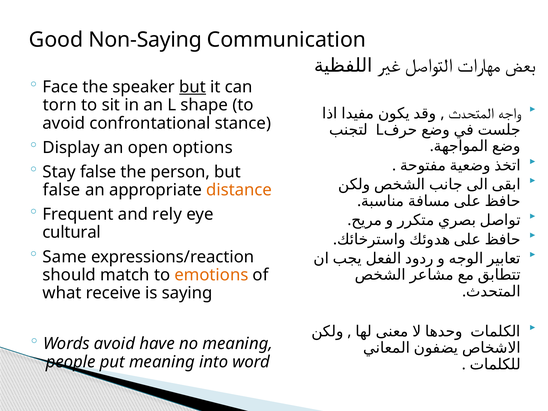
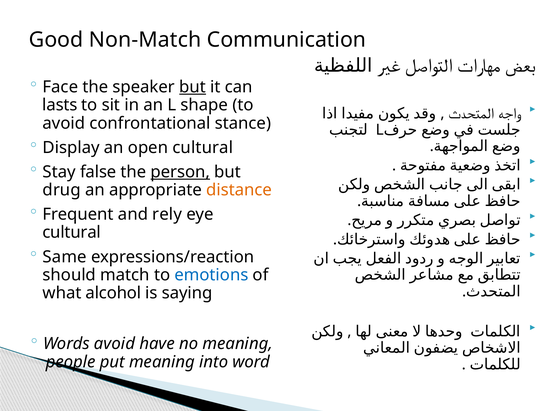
Non-Saying: Non-Saying -> Non-Match (145, 40)
torn: torn -> lasts (60, 105)
open options: options -> cultural (203, 148)
person underline: none -> present (180, 172)
false: false -> drug (62, 190)
emotions colour: orange -> blue (211, 275)
receive: receive -> alcohol (113, 293)
